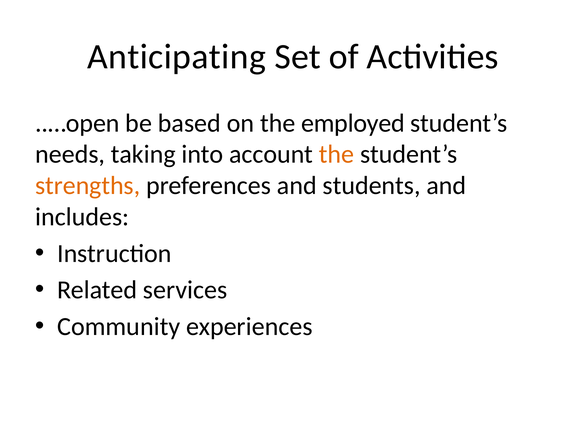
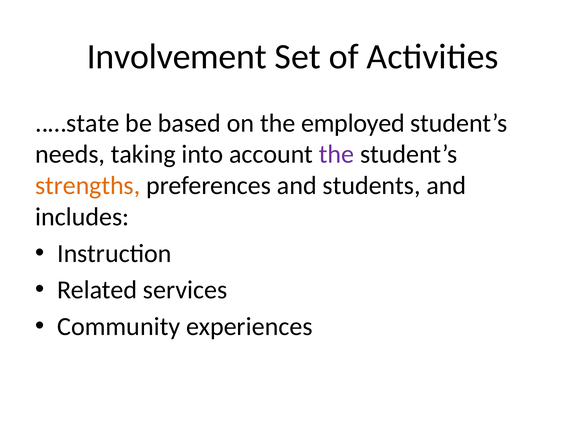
Anticipating: Anticipating -> Involvement (177, 57)
..…open: ..…open -> ..…state (77, 123)
the colour: orange -> purple (336, 154)
